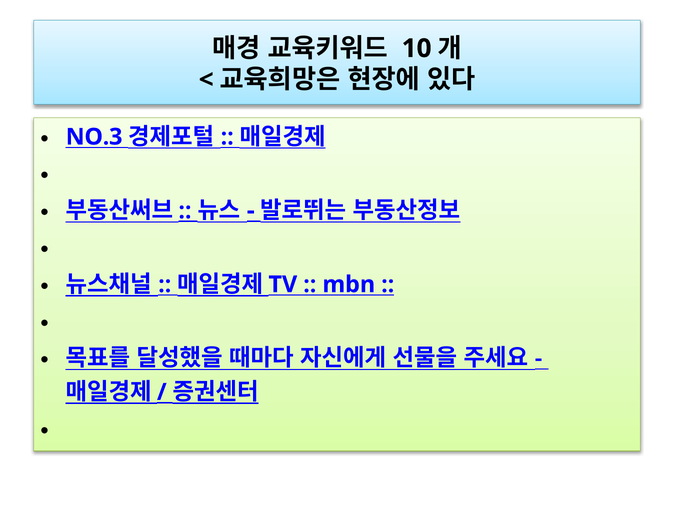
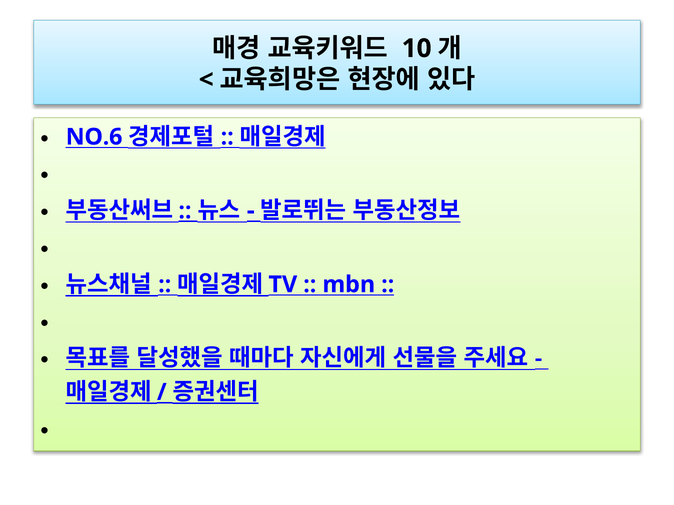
NO.3: NO.3 -> NO.6 (94, 137)
